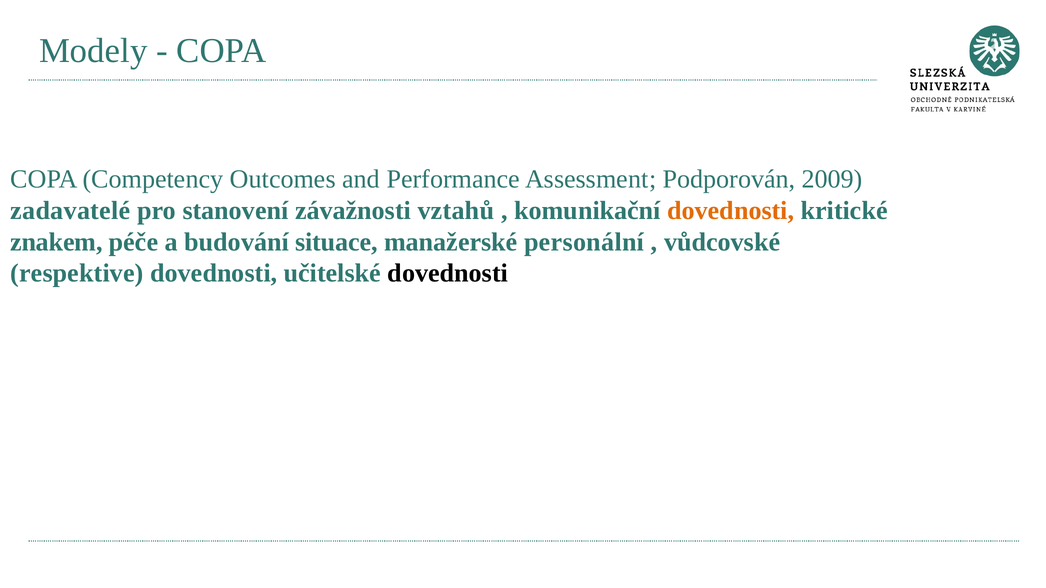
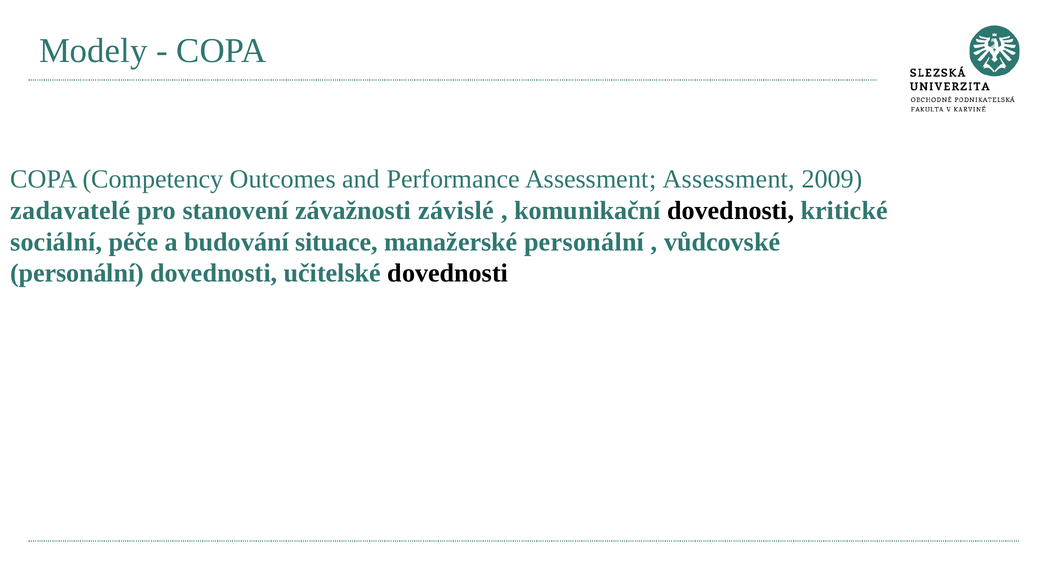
Assessment Podporován: Podporován -> Assessment (729, 179)
vztahů: vztahů -> závislé (456, 211)
dovednosti colour: orange -> black (731, 211)
znakem: znakem -> sociální (56, 242)
respektive: respektive -> personální (77, 274)
